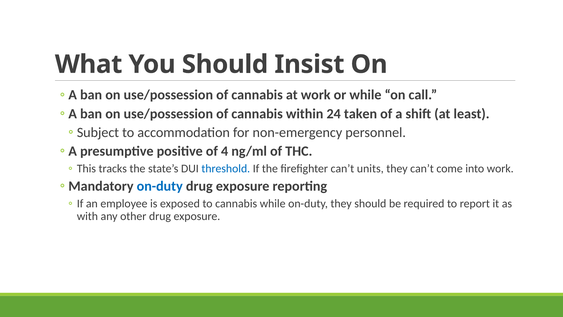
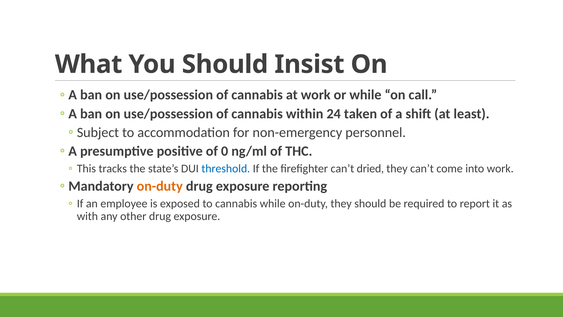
4: 4 -> 0 (225, 151)
units: units -> dried (370, 169)
on-duty colour: blue -> orange (160, 186)
